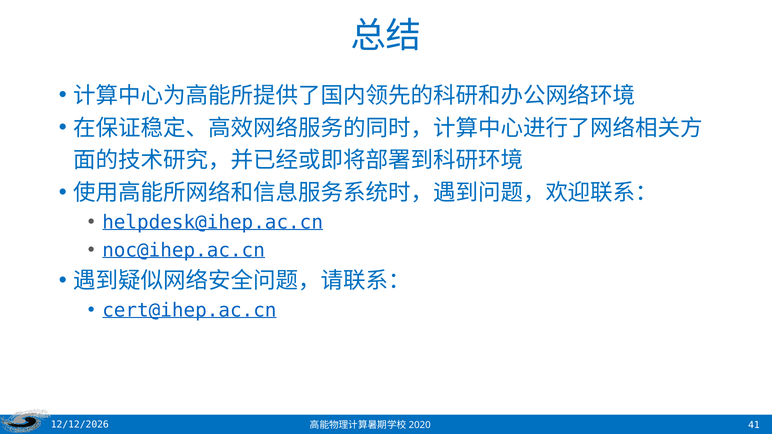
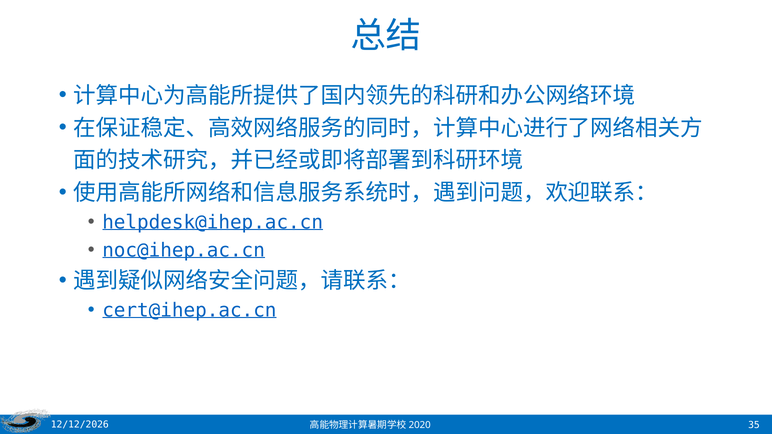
41: 41 -> 35 (754, 425)
